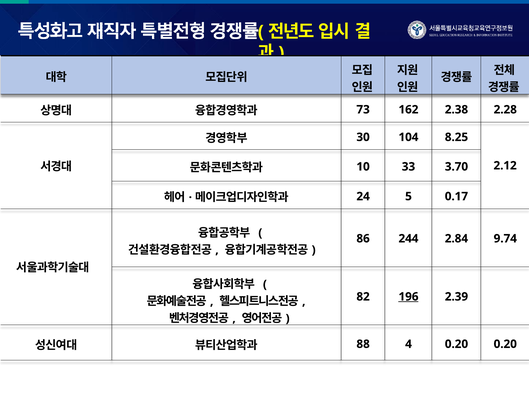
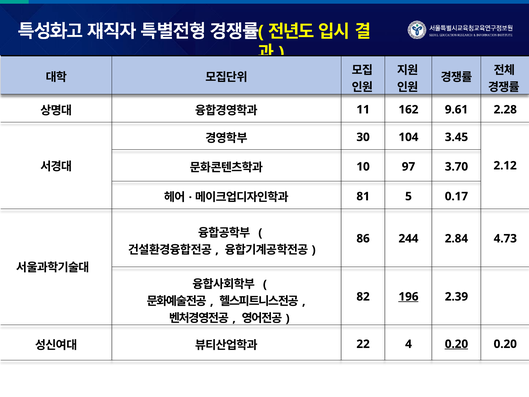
73: 73 -> 11 (363, 110)
2.38: 2.38 -> 9.61 (456, 110)
8.25: 8.25 -> 3.45 (456, 137)
33: 33 -> 97 (408, 167)
24: 24 -> 81 (363, 196)
9.74: 9.74 -> 4.73 (505, 238)
88: 88 -> 22 (363, 344)
0.20 underline: none -> present (456, 344)
